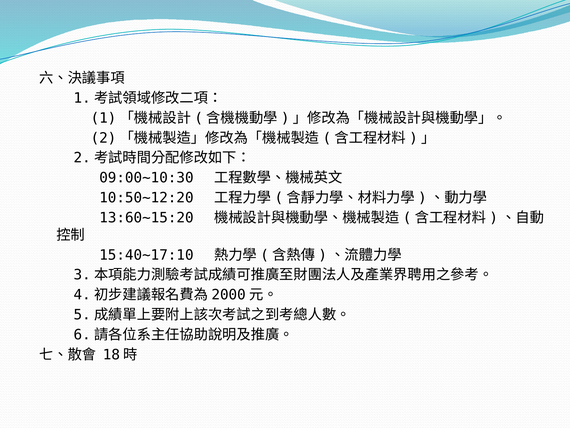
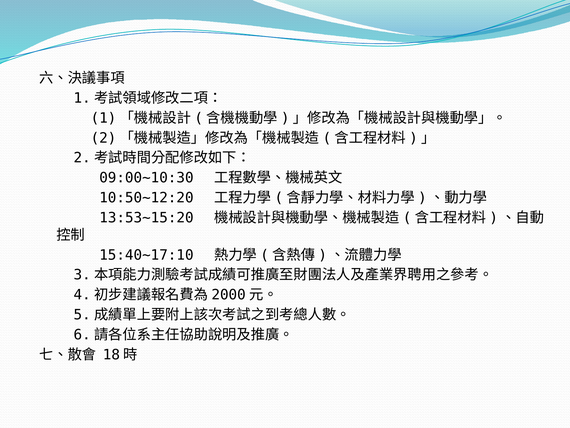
13:60~15:20: 13:60~15:20 -> 13:53~15:20 (146, 218)
